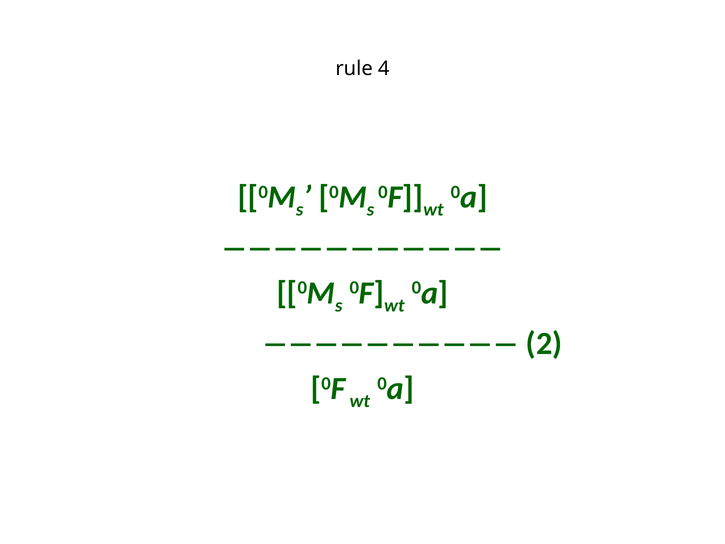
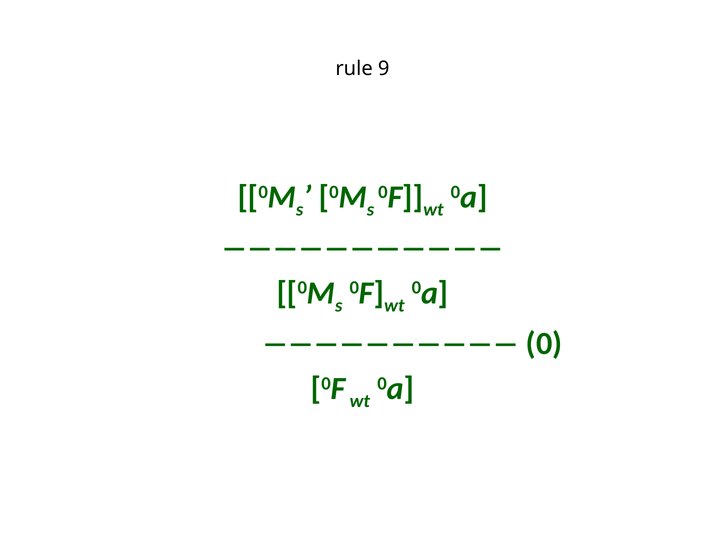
4: 4 -> 9 (384, 69)
2: 2 -> 0 (544, 343)
